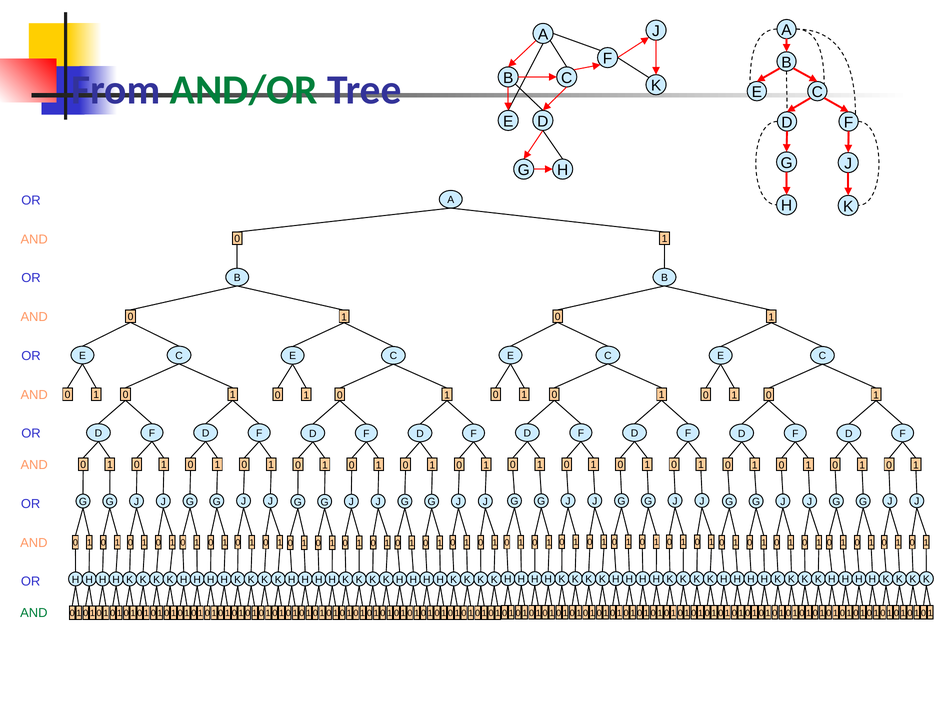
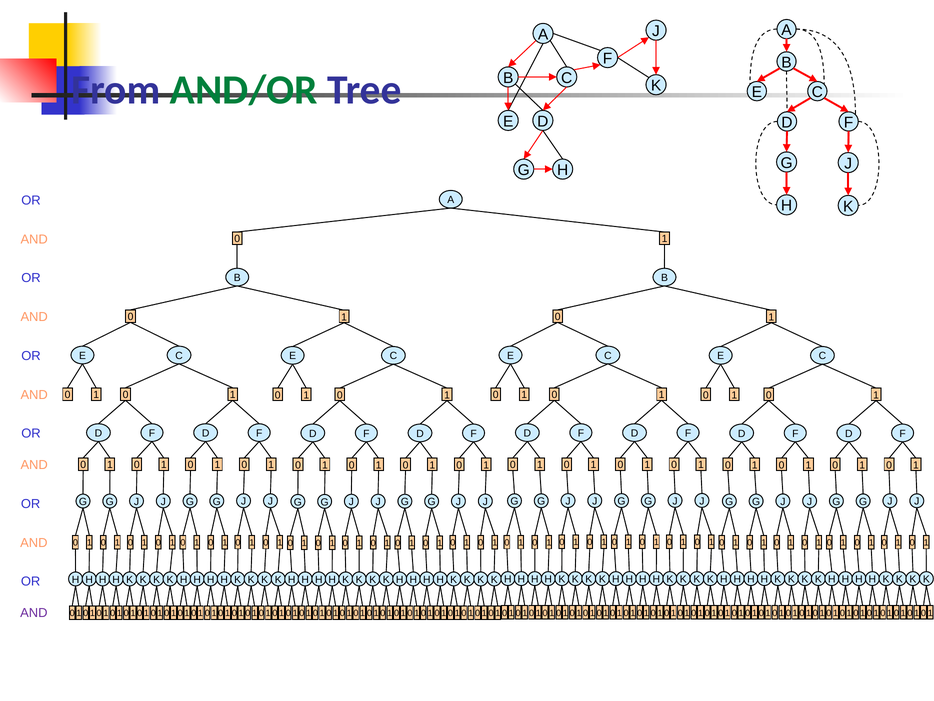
AND colour: green -> purple (34, 612)
